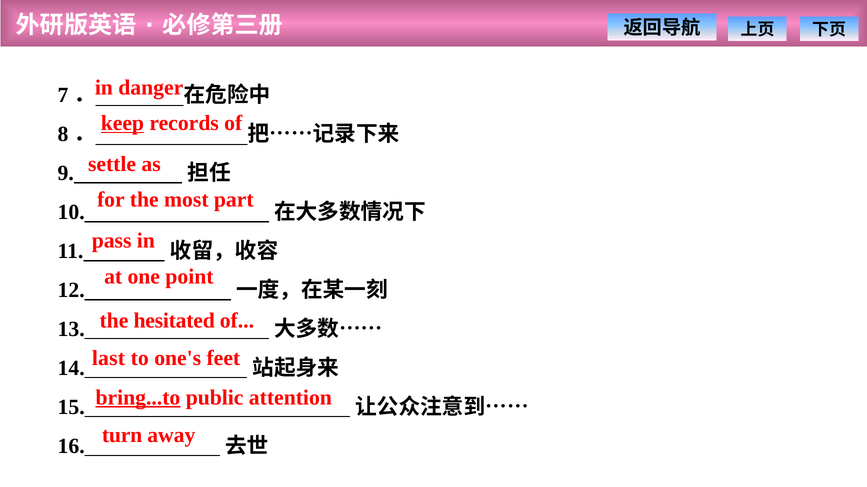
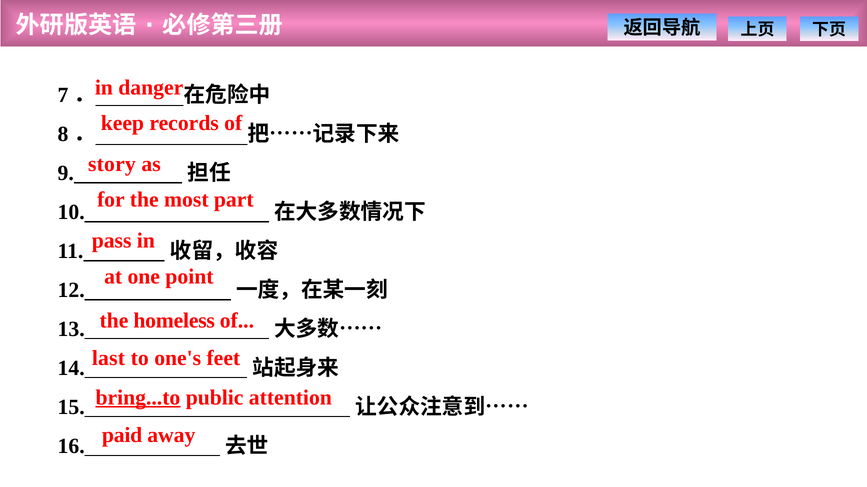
keep underline: present -> none (122, 123)
settle: settle -> story (112, 164)
hesitated: hesitated -> homeless (174, 321)
turn: turn -> paid (122, 436)
